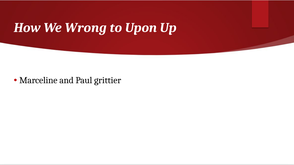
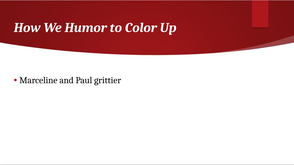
Wrong: Wrong -> Humor (86, 28)
Upon: Upon -> Color (141, 28)
